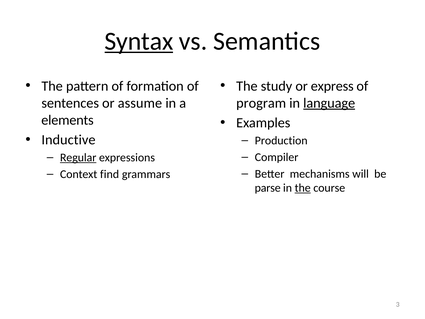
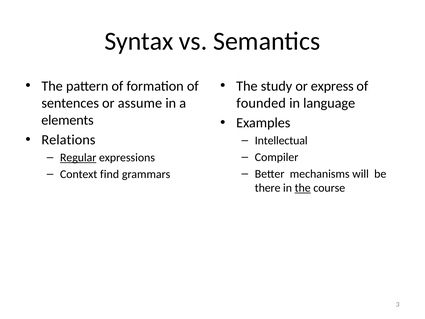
Syntax underline: present -> none (139, 41)
program: program -> founded (261, 103)
language underline: present -> none (329, 103)
Inductive: Inductive -> Relations (68, 140)
Production: Production -> Intellectual (281, 141)
parse: parse -> there (268, 188)
